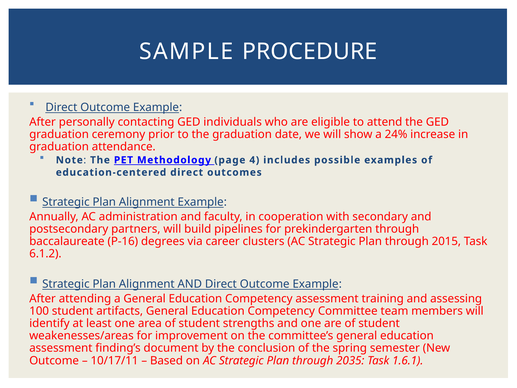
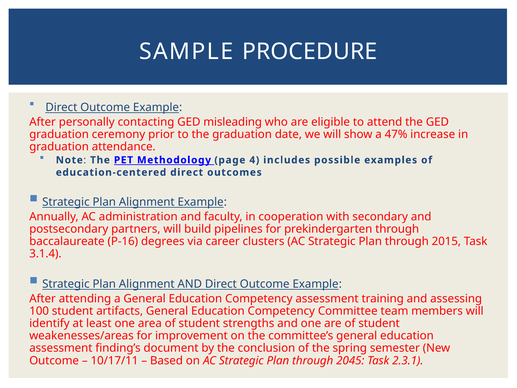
individuals: individuals -> misleading (233, 122)
24%: 24% -> 47% (396, 134)
6.1.2: 6.1.2 -> 3.1.4 (45, 254)
2035: 2035 -> 2045 (350, 360)
1.6.1: 1.6.1 -> 2.3.1 (408, 360)
